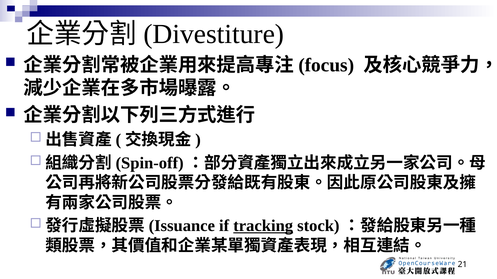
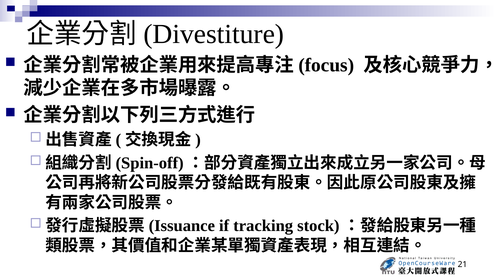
tracking underline: present -> none (263, 226)
